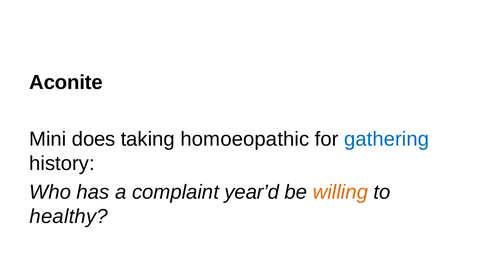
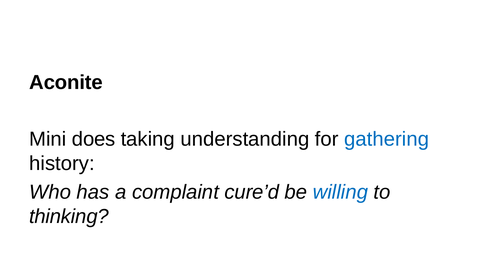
homoeopathic: homoeopathic -> understanding (245, 140)
year’d: year’d -> cure’d (252, 192)
willing colour: orange -> blue (340, 192)
healthy: healthy -> thinking (69, 217)
